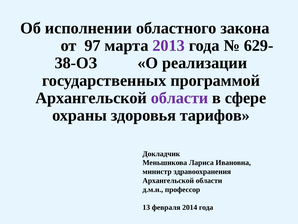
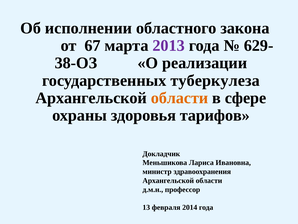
97: 97 -> 67 (93, 45)
программой: программой -> туберкулеза (215, 80)
области colour: purple -> orange (180, 98)
